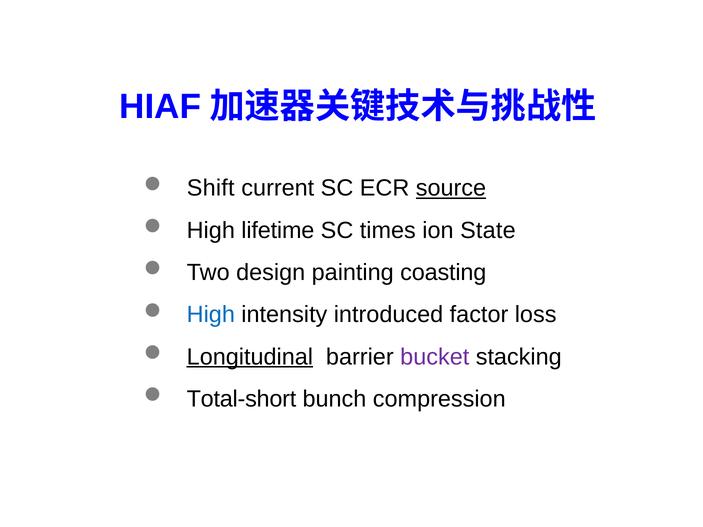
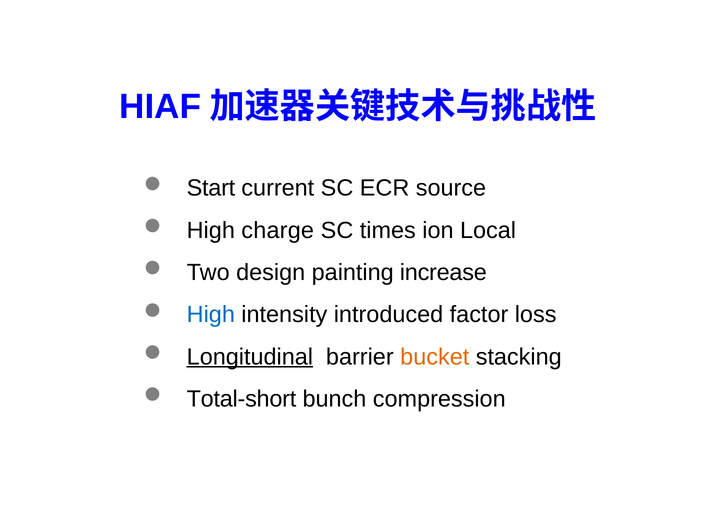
Shift: Shift -> Start (211, 188)
source underline: present -> none (451, 188)
lifetime: lifetime -> charge (278, 230)
State: State -> Local (488, 230)
coasting: coasting -> increase (443, 273)
bucket colour: purple -> orange (435, 357)
